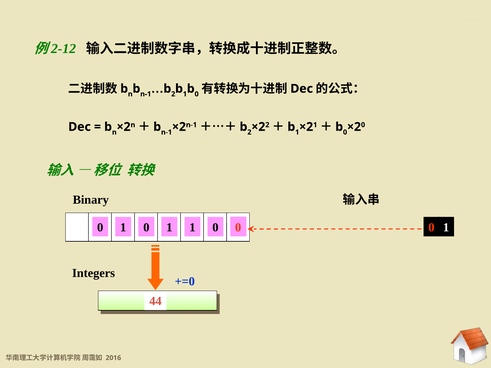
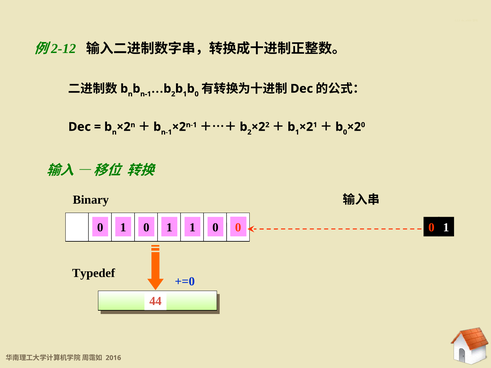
Integers: Integers -> Typedef (94, 273)
